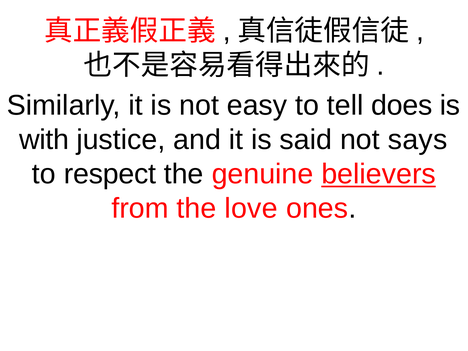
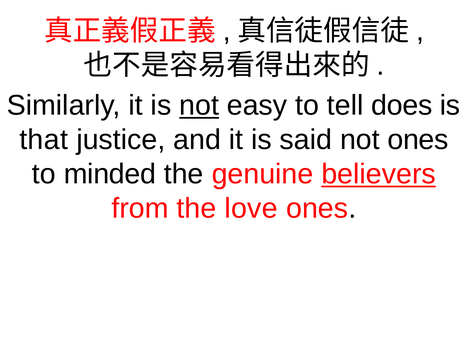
not underline: none -> present (199, 105)
with: with -> that (44, 140)
not says: says -> ones (418, 140)
respect: respect -> minded (110, 174)
